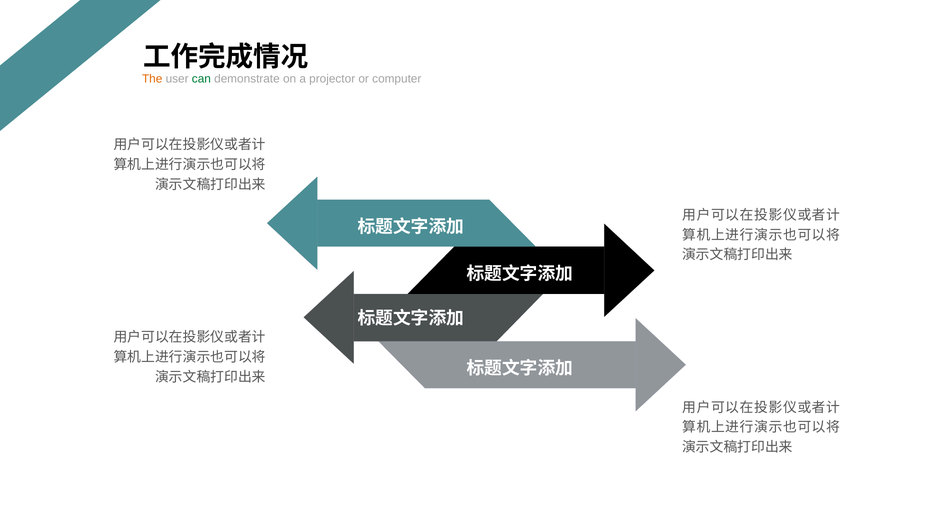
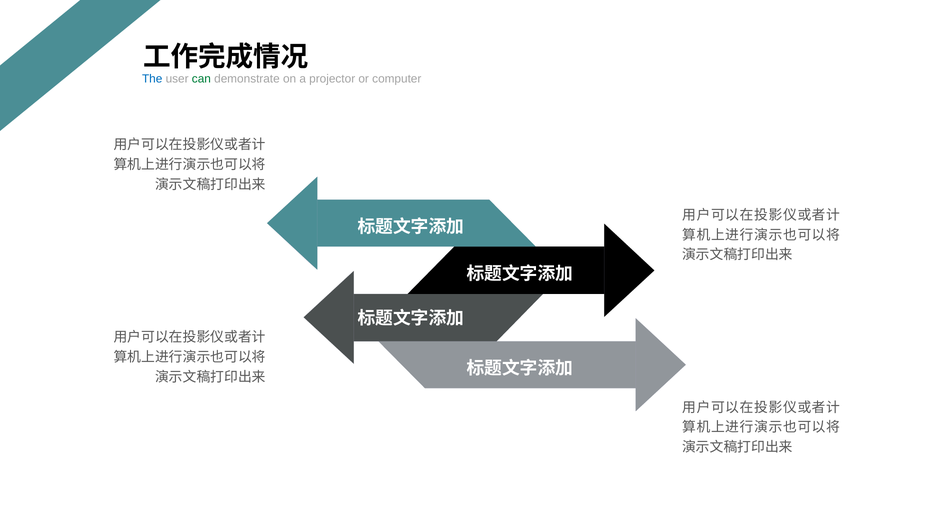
The colour: orange -> blue (152, 79)
